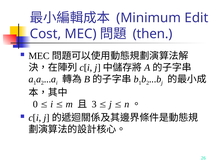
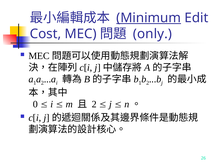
Minimum underline: none -> present (149, 18)
then: then -> only (152, 34)
3: 3 -> 2 (94, 104)
